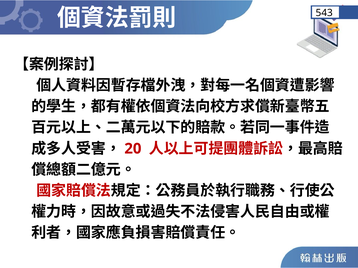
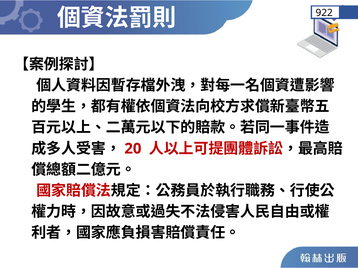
543: 543 -> 922 (324, 13)
